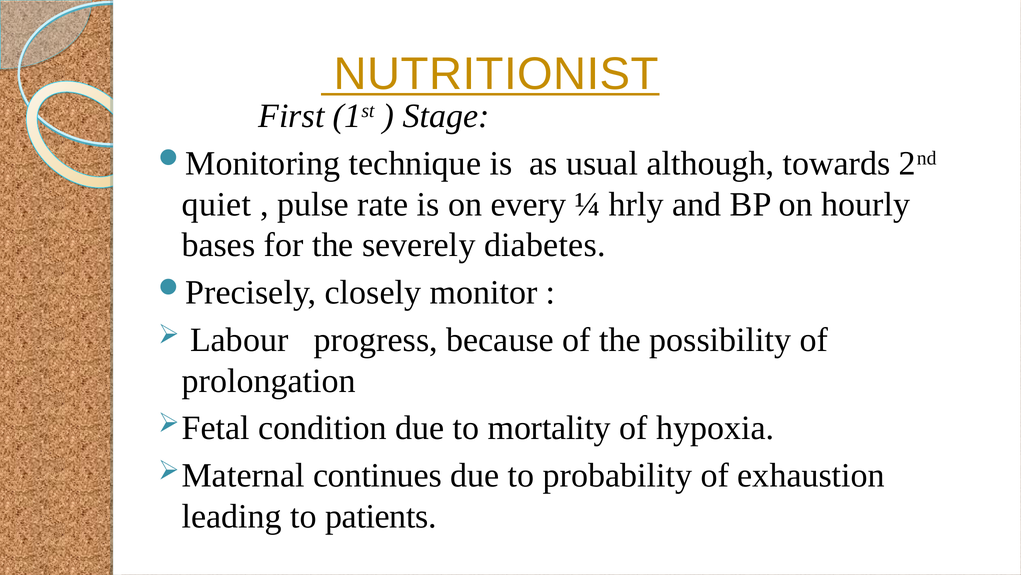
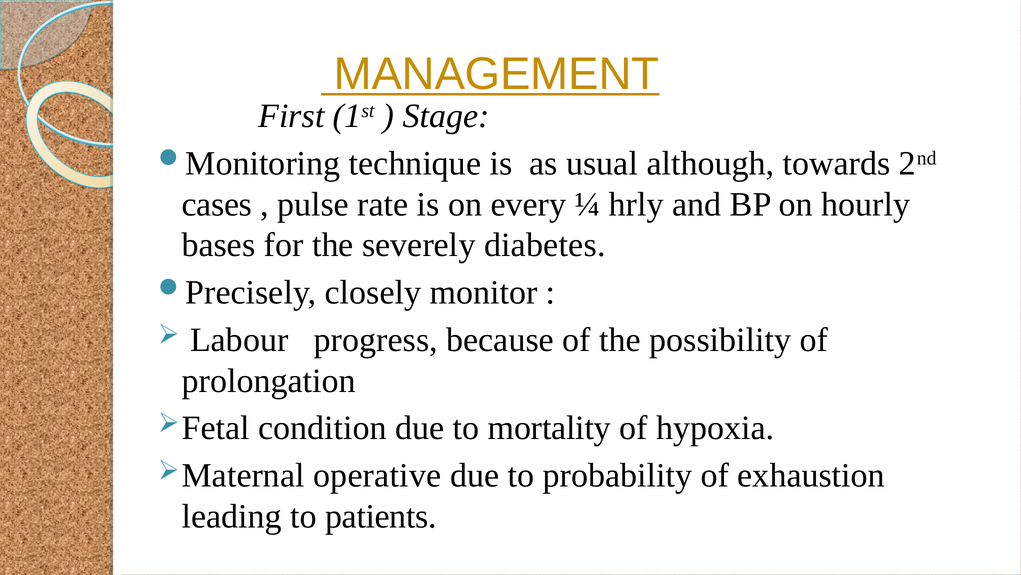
NUTRITIONIST: NUTRITIONIST -> MANAGEMENT (496, 74)
quiet: quiet -> cases (217, 204)
continues: continues -> operative (377, 475)
